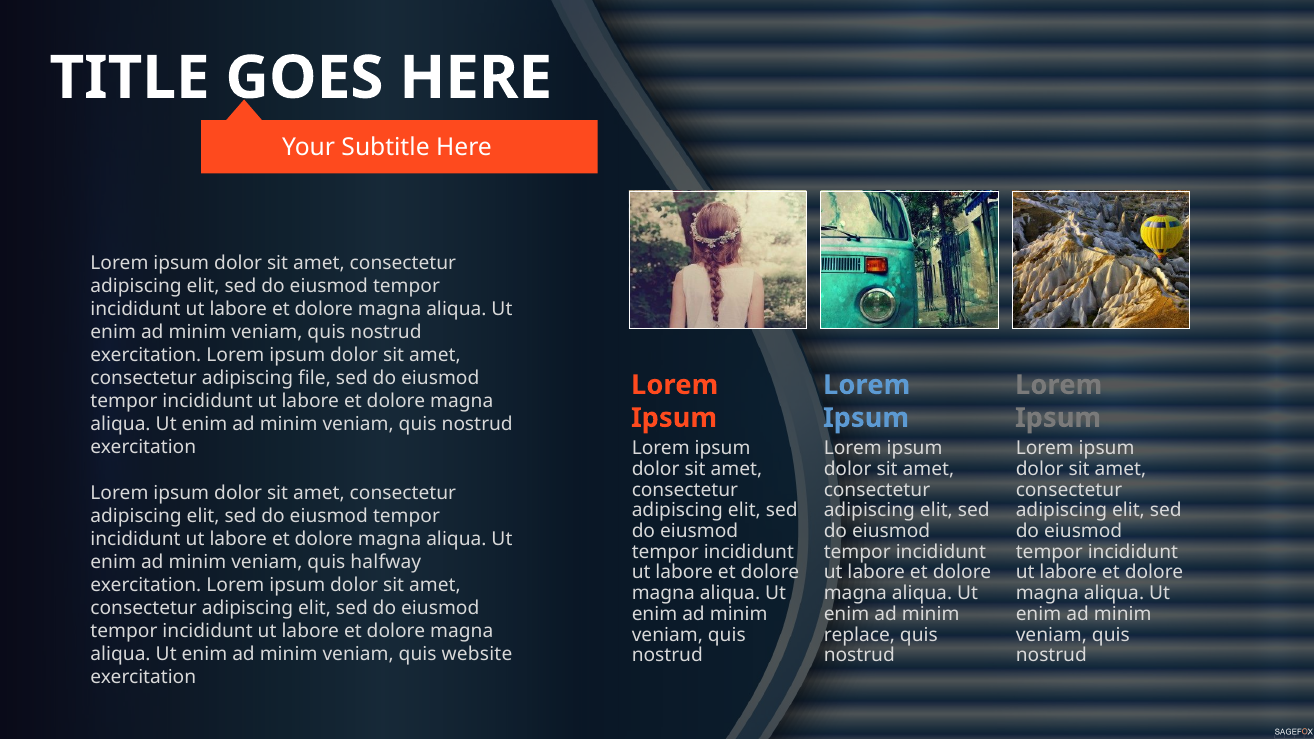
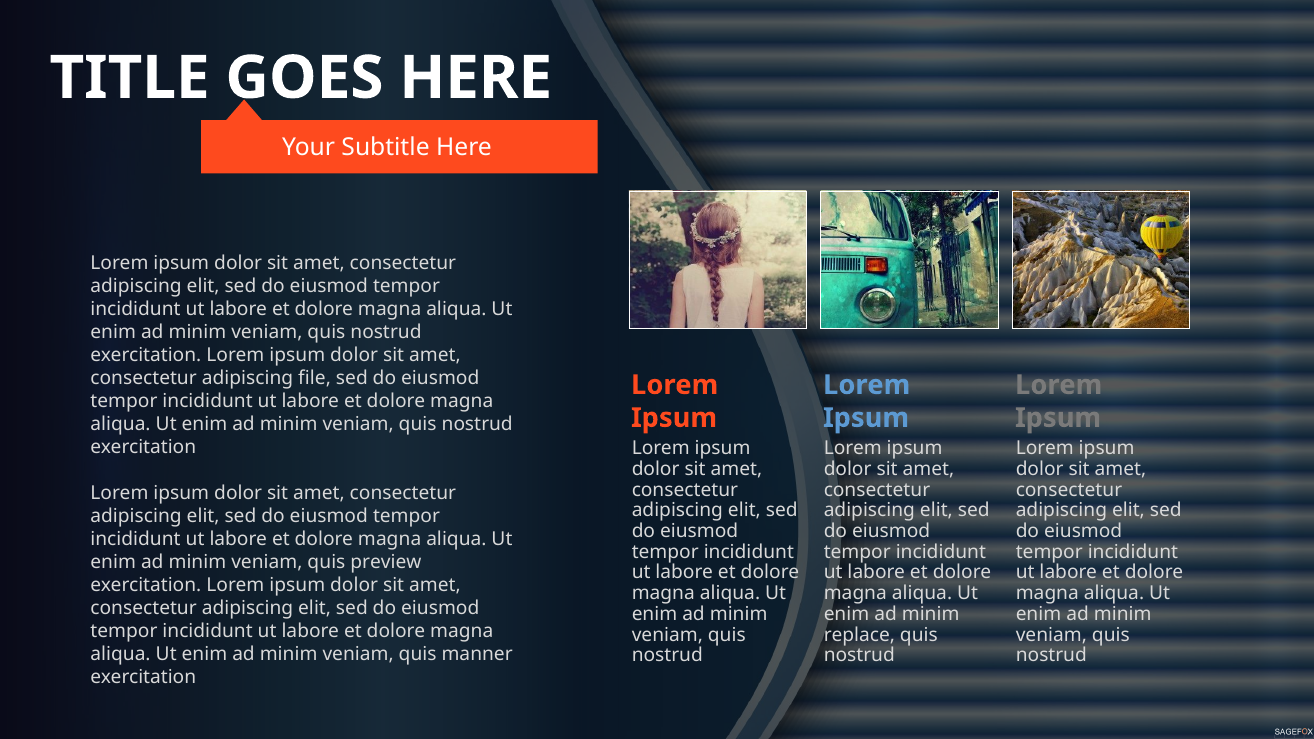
halfway: halfway -> preview (386, 562)
website: website -> manner (477, 654)
